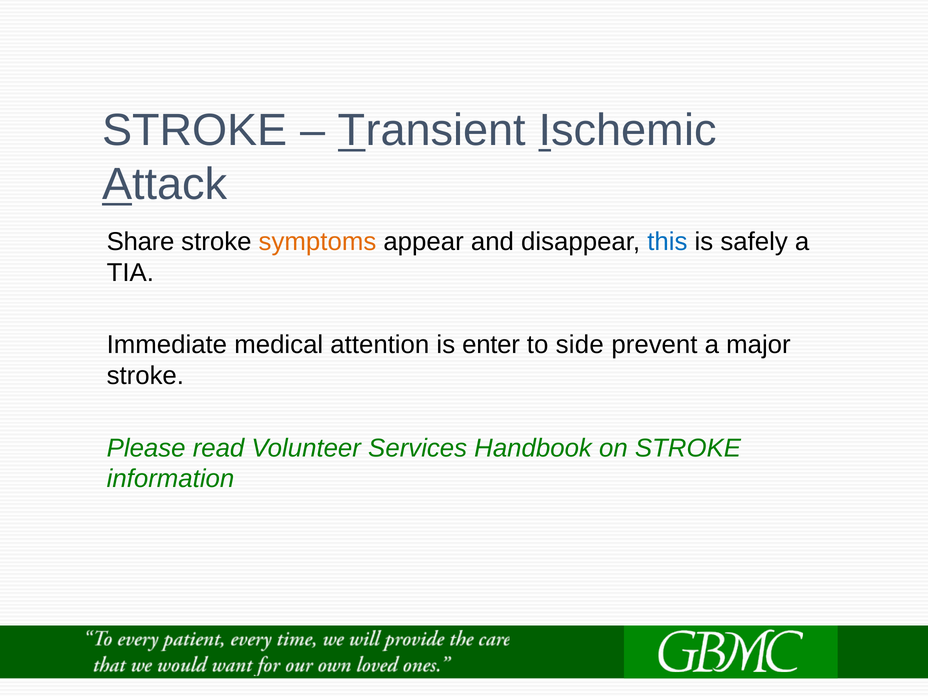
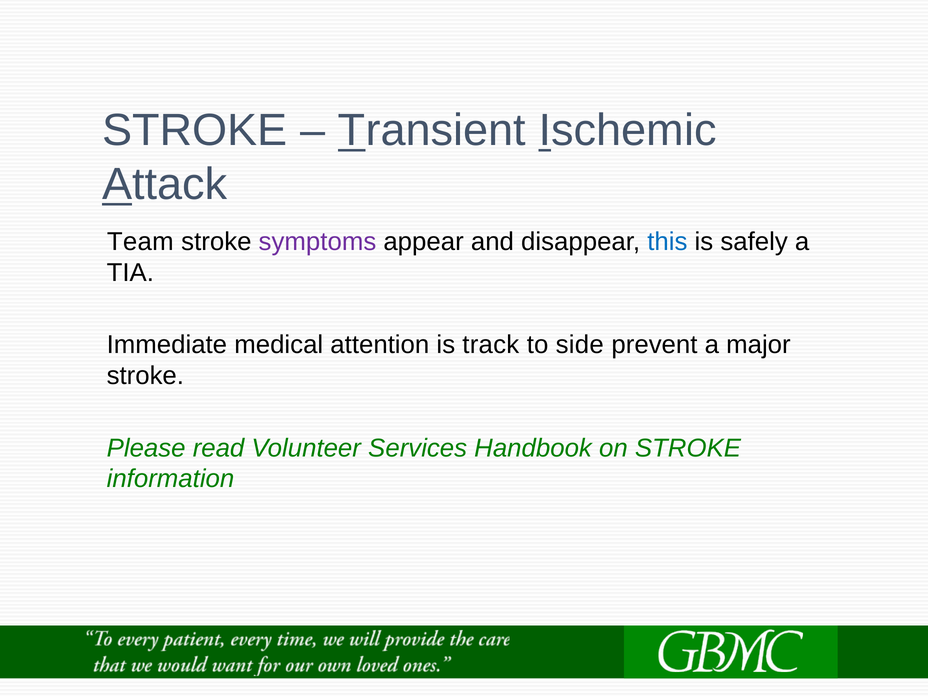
Share: Share -> Team (140, 242)
symptoms colour: orange -> purple (317, 242)
enter: enter -> track (491, 345)
